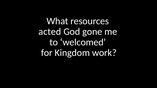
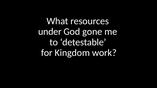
acted: acted -> under (50, 32)
welcomed: welcomed -> detestable (83, 42)
